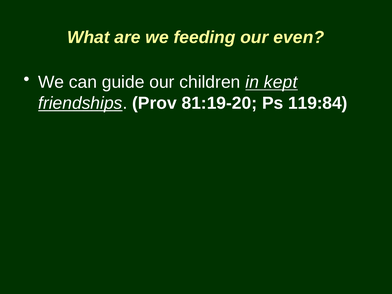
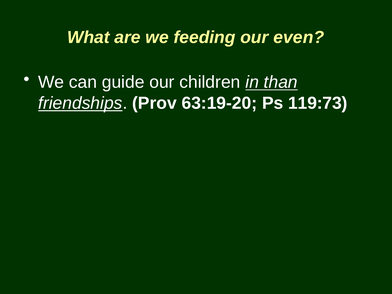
kept: kept -> than (281, 82)
81:19-20: 81:19-20 -> 63:19-20 (219, 103)
119:84: 119:84 -> 119:73 (318, 103)
